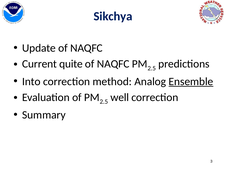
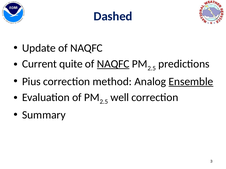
Sikchya: Sikchya -> Dashed (113, 16)
NAQFC underline: none -> present (113, 64)
Into: Into -> Pius (31, 82)
